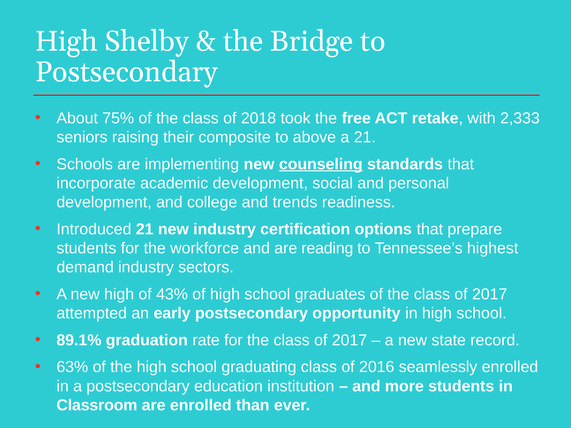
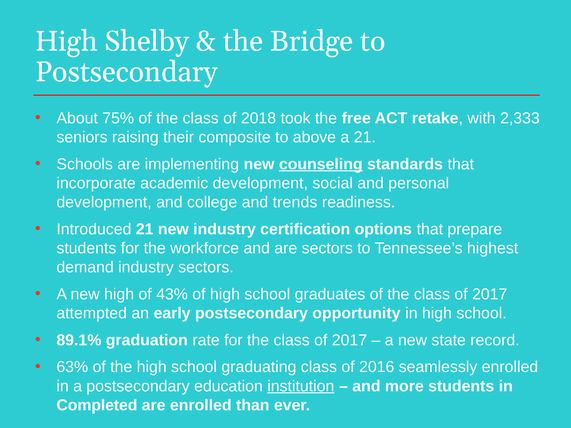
are reading: reading -> sectors (327, 248)
institution underline: none -> present (301, 386)
Classroom: Classroom -> Completed (97, 405)
